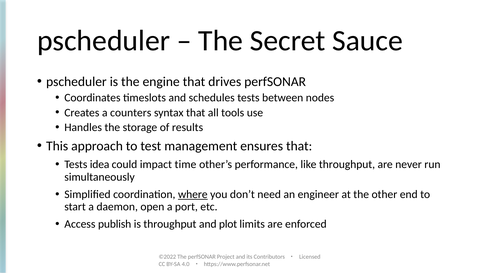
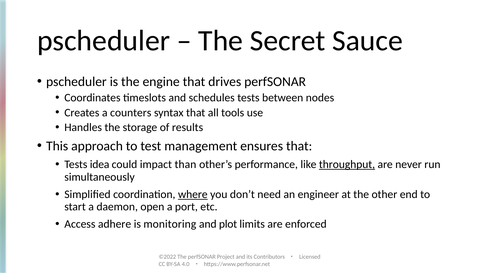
time: time -> than (185, 165)
throughput underline: none -> present (347, 165)
publish: publish -> adhere (115, 225)
is throughput: throughput -> monitoring (170, 225)
